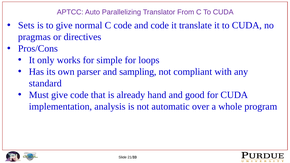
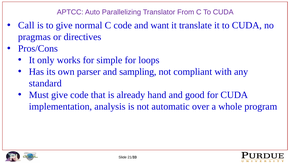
Sets: Sets -> Call (26, 25)
and code: code -> want (160, 25)
